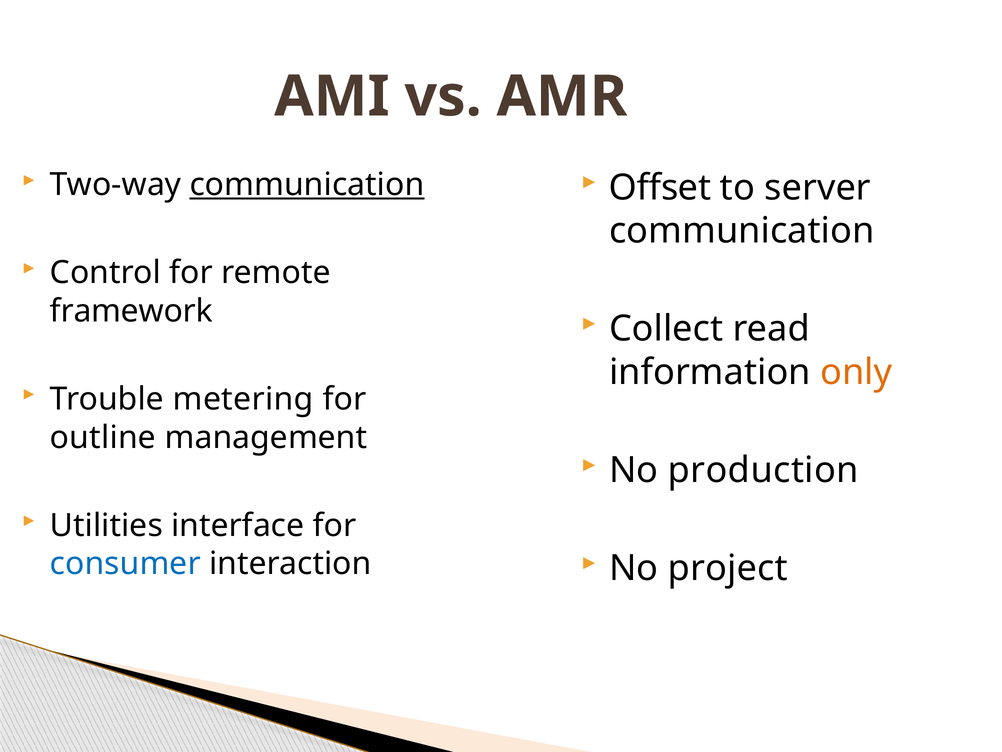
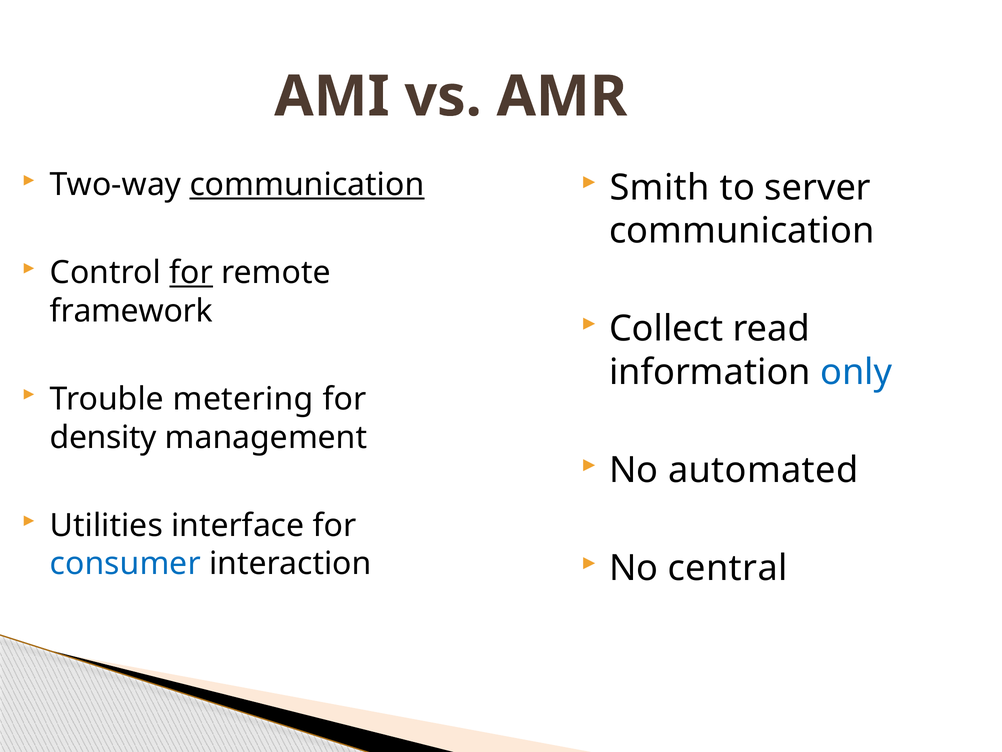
Offset: Offset -> Smith (660, 187)
for underline: none -> present (191, 273)
only colour: orange -> blue (856, 372)
outline: outline -> density (103, 437)
production: production -> automated (763, 470)
project: project -> central (728, 568)
